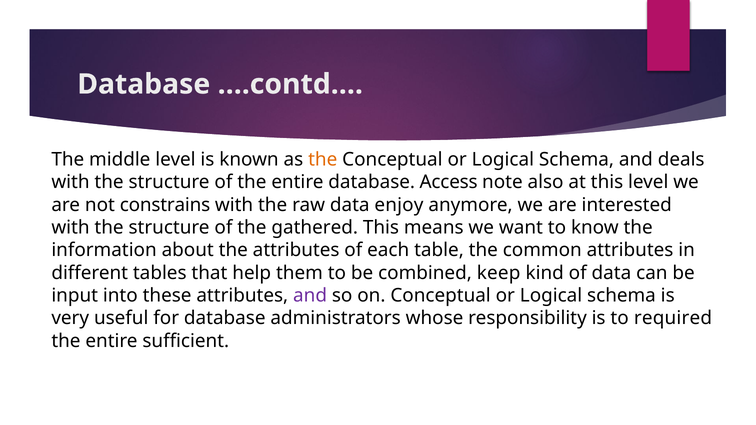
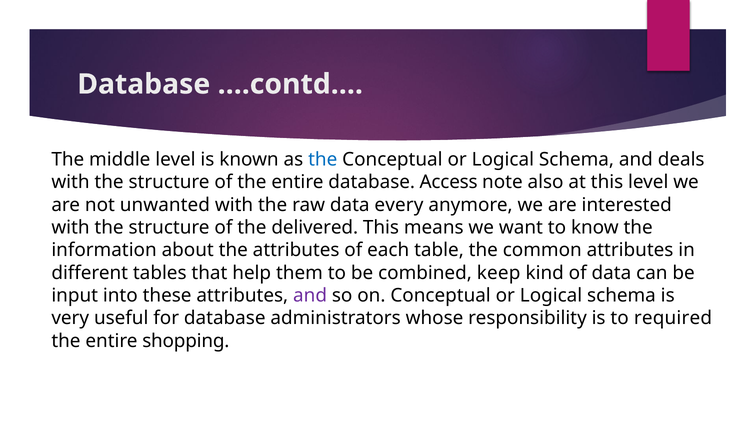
the colour: orange -> blue (323, 160)
constrains: constrains -> unwanted (165, 205)
enjoy: enjoy -> every (399, 205)
gathered: gathered -> delivered (315, 228)
sufficient: sufficient -> shopping (186, 341)
